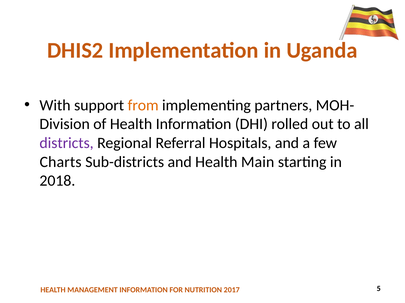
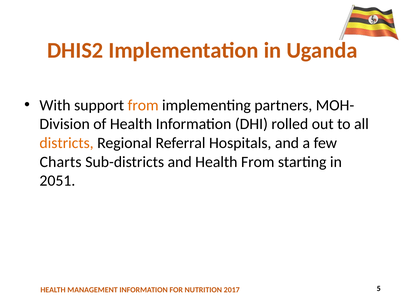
districts colour: purple -> orange (67, 143)
Health Main: Main -> From (258, 162)
2018: 2018 -> 2051 (57, 181)
